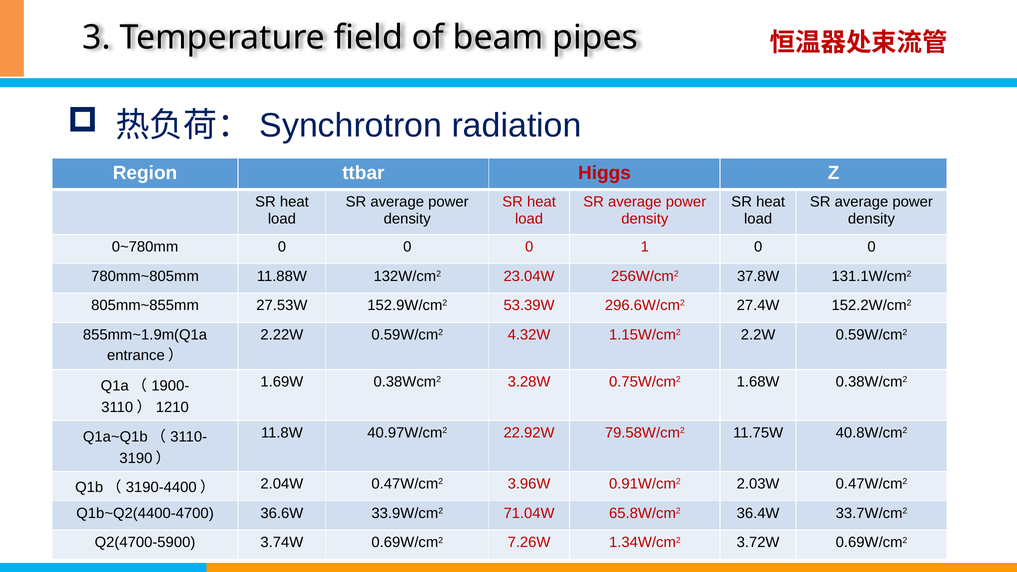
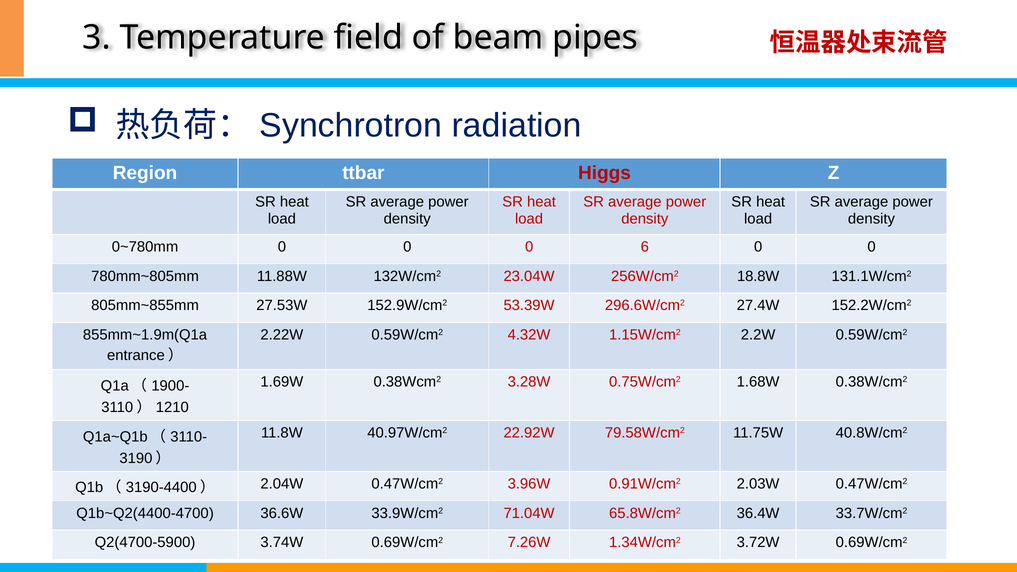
1: 1 -> 6 (645, 247)
37.8W: 37.8W -> 18.8W (758, 276)
